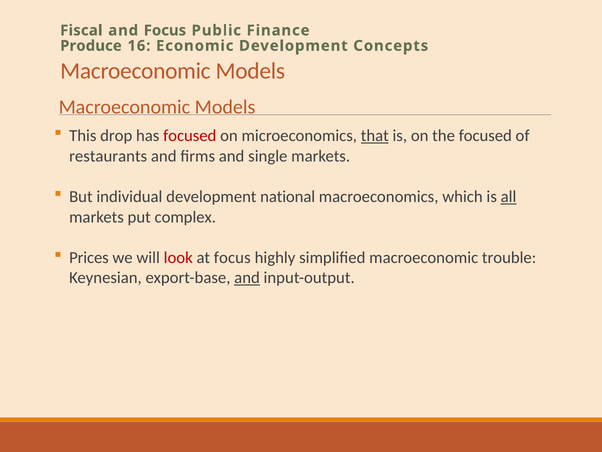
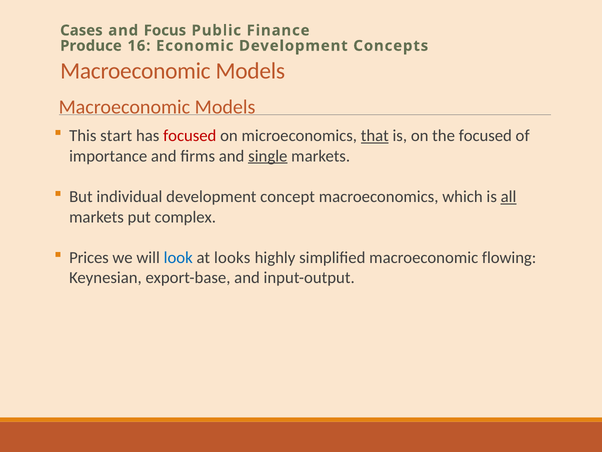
Fiscal: Fiscal -> Cases (81, 30)
drop: drop -> start (116, 136)
restaurants: restaurants -> importance (108, 156)
single underline: none -> present (268, 156)
national: national -> concept (288, 197)
look colour: red -> blue (178, 258)
at focus: focus -> looks (232, 258)
trouble: trouble -> flowing (509, 258)
and underline: present -> none (247, 278)
